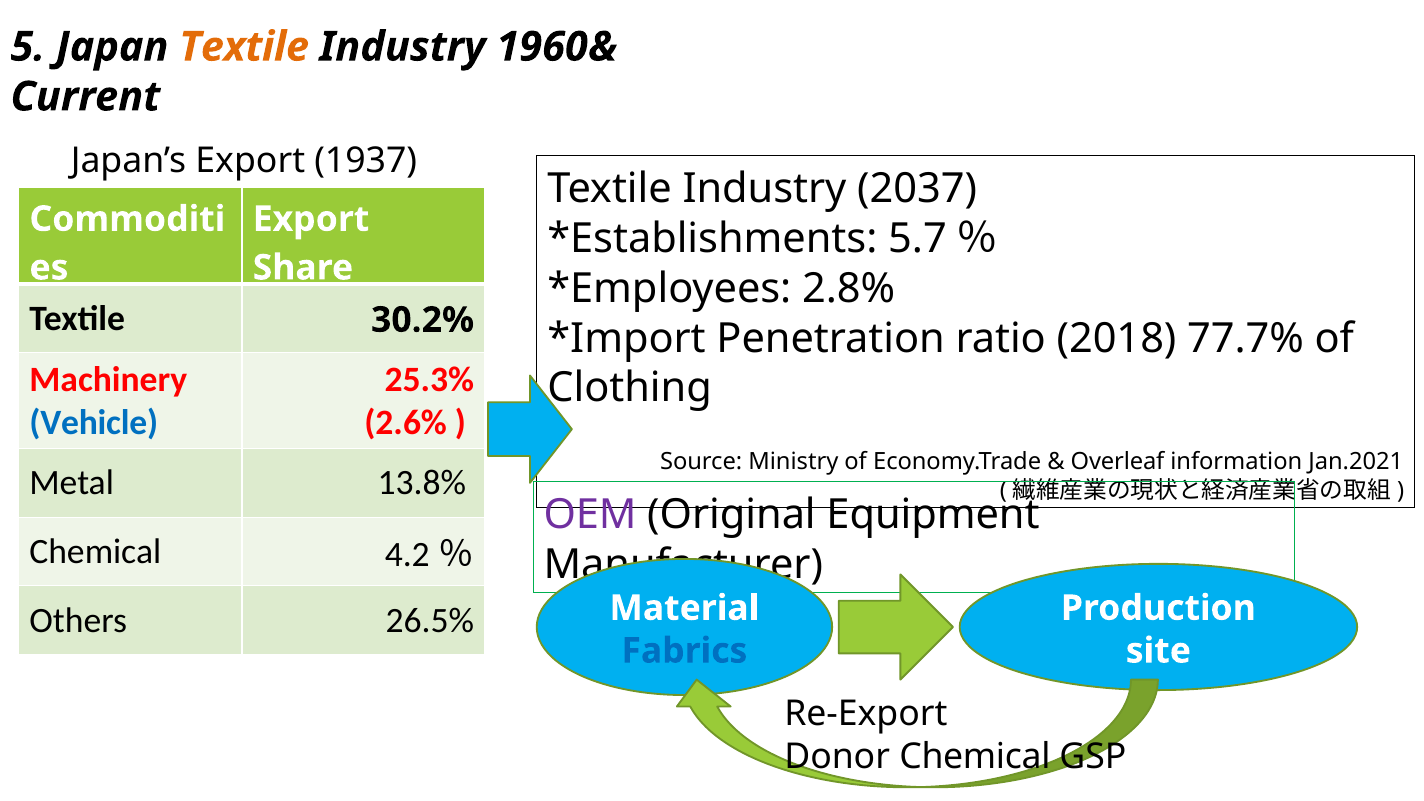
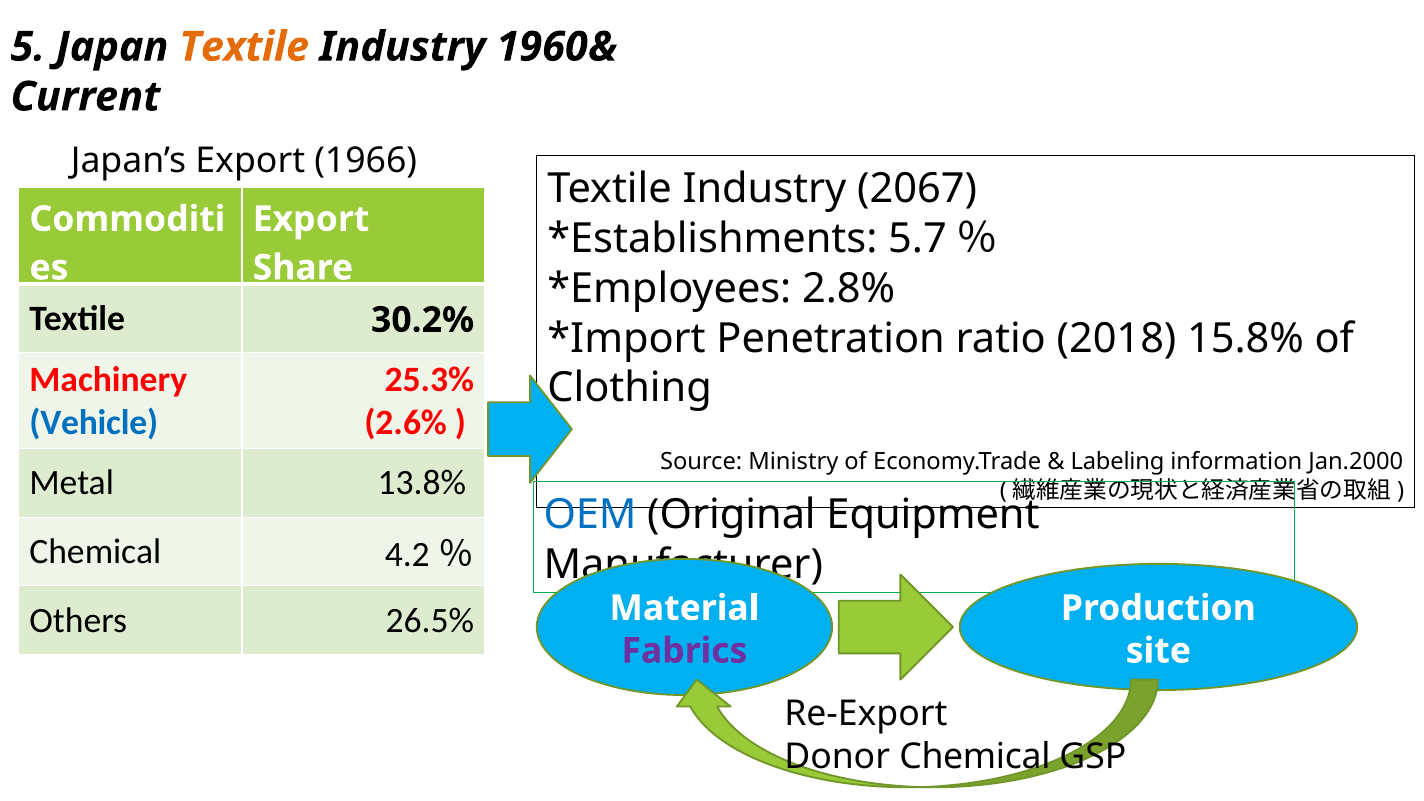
1937: 1937 -> 1966 (366, 161)
2037: 2037 -> 2067 (917, 189)
77.7%: 77.7% -> 15.8% (1246, 338)
Overleaf: Overleaf -> Labeling (1118, 462)
Jan.2021: Jan.2021 -> Jan.2000 (1356, 462)
OEM colour: purple -> blue (590, 515)
Fabrics colour: blue -> purple (684, 651)
